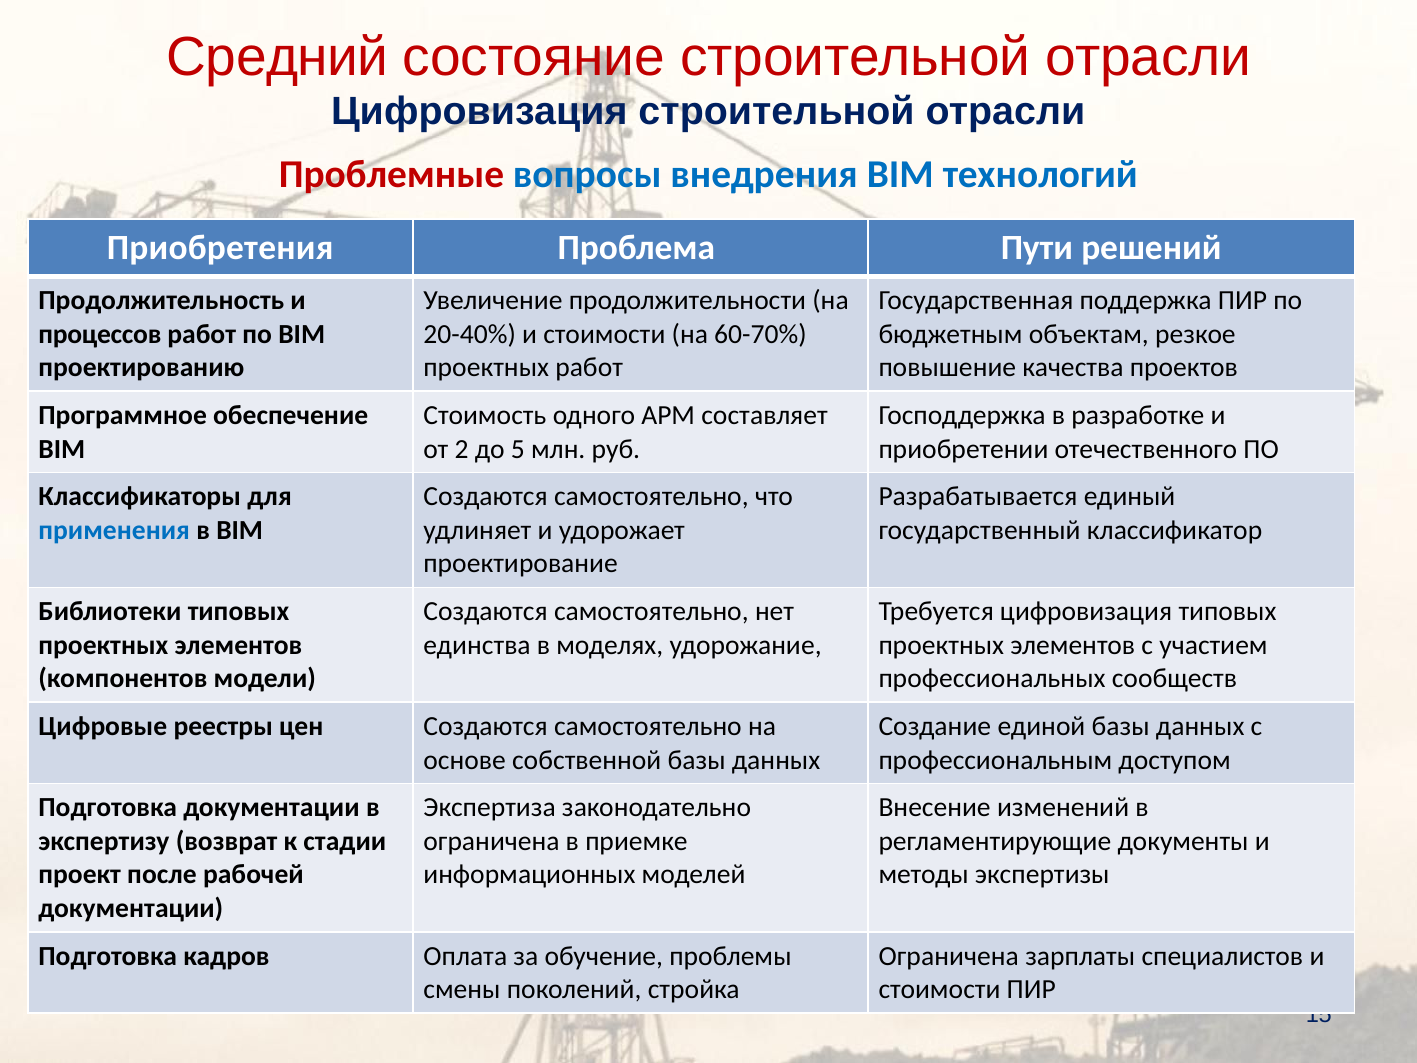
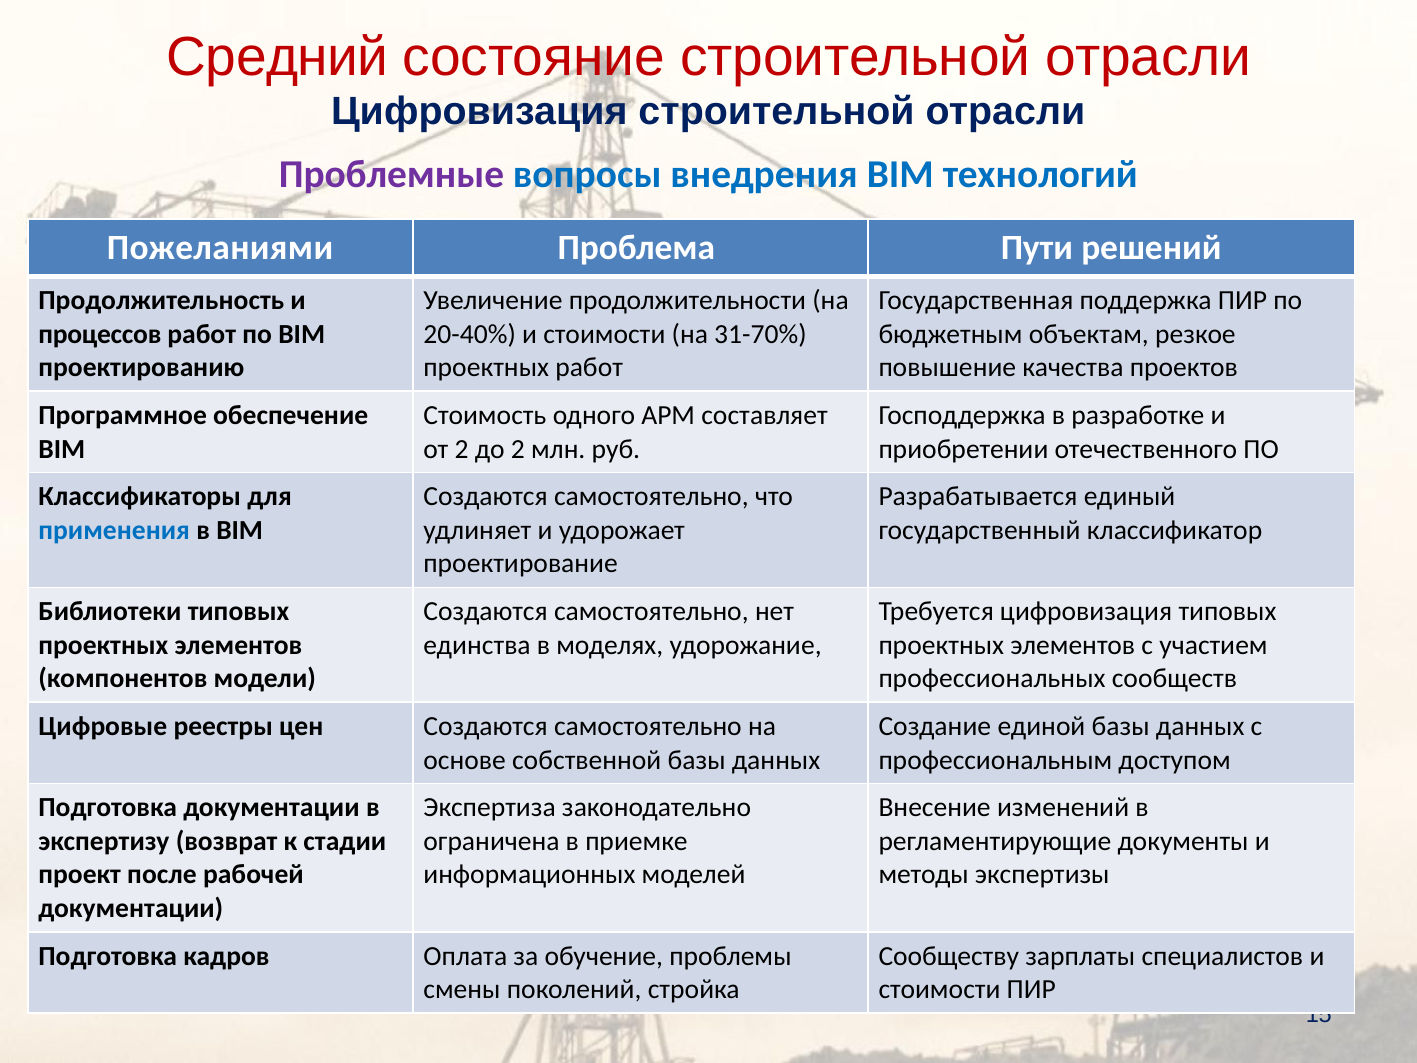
Проблемные colour: red -> purple (392, 174)
Приобретения: Приобретения -> Пожеланиями (220, 248)
60-70%: 60-70% -> 31-70% (761, 334)
до 5: 5 -> 2 (518, 449)
Ограничена: Ограничена -> Сообществу (949, 956)
